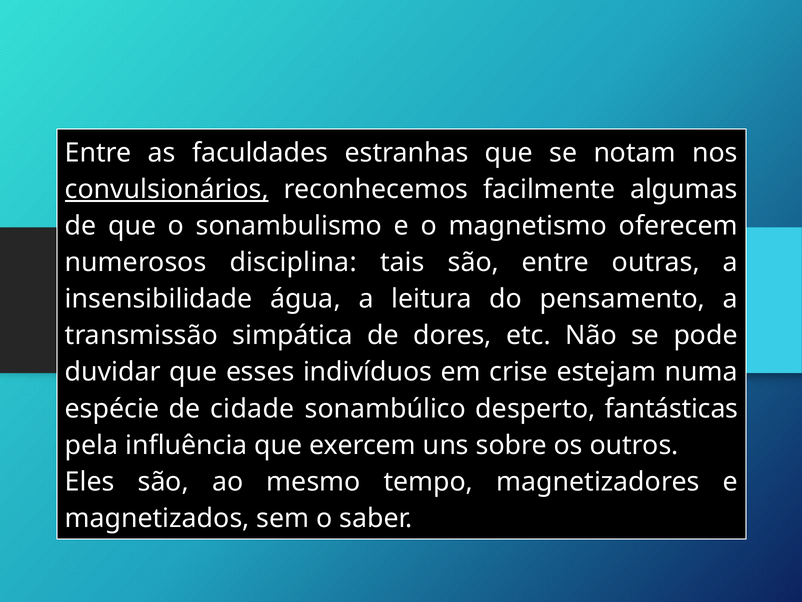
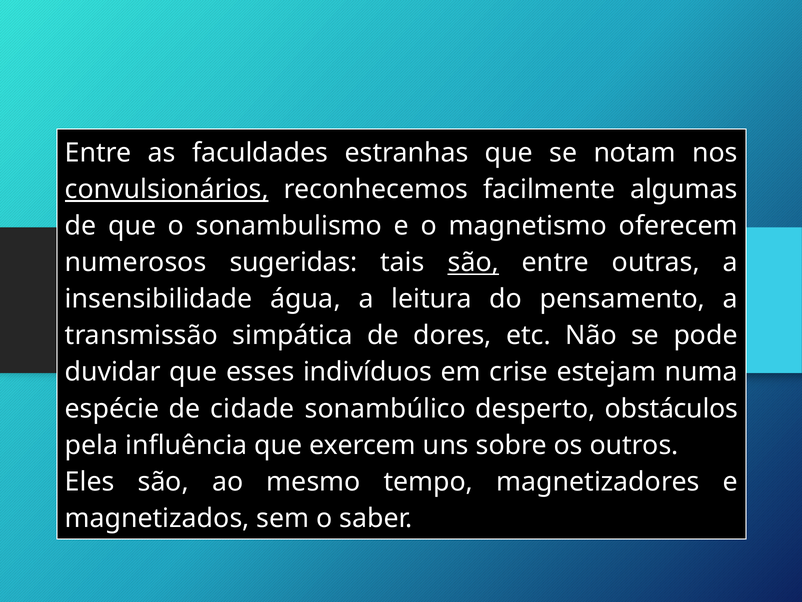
disciplina: disciplina -> sugeridas (293, 262)
são underline: none -> present (473, 262)
fantásticas: fantásticas -> obstáculos (672, 408)
